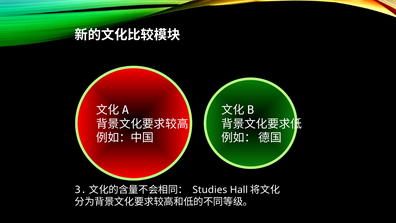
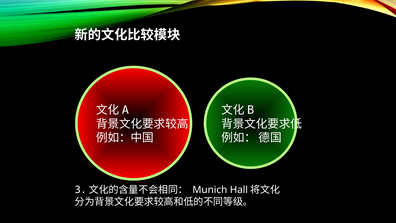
Studies: Studies -> Munich (210, 190)
